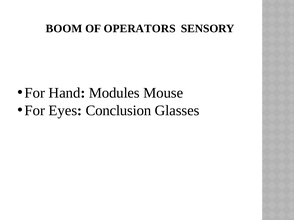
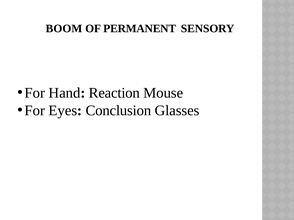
OPERATORS: OPERATORS -> PERMANENT (140, 29)
Modules: Modules -> Reaction (114, 93)
